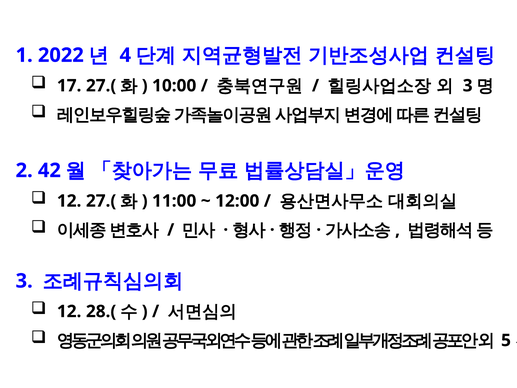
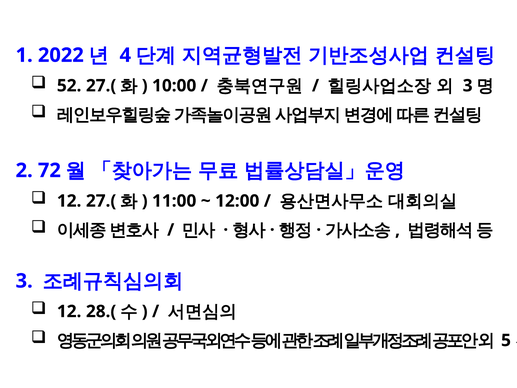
17: 17 -> 52 (69, 86)
42: 42 -> 72 (49, 170)
